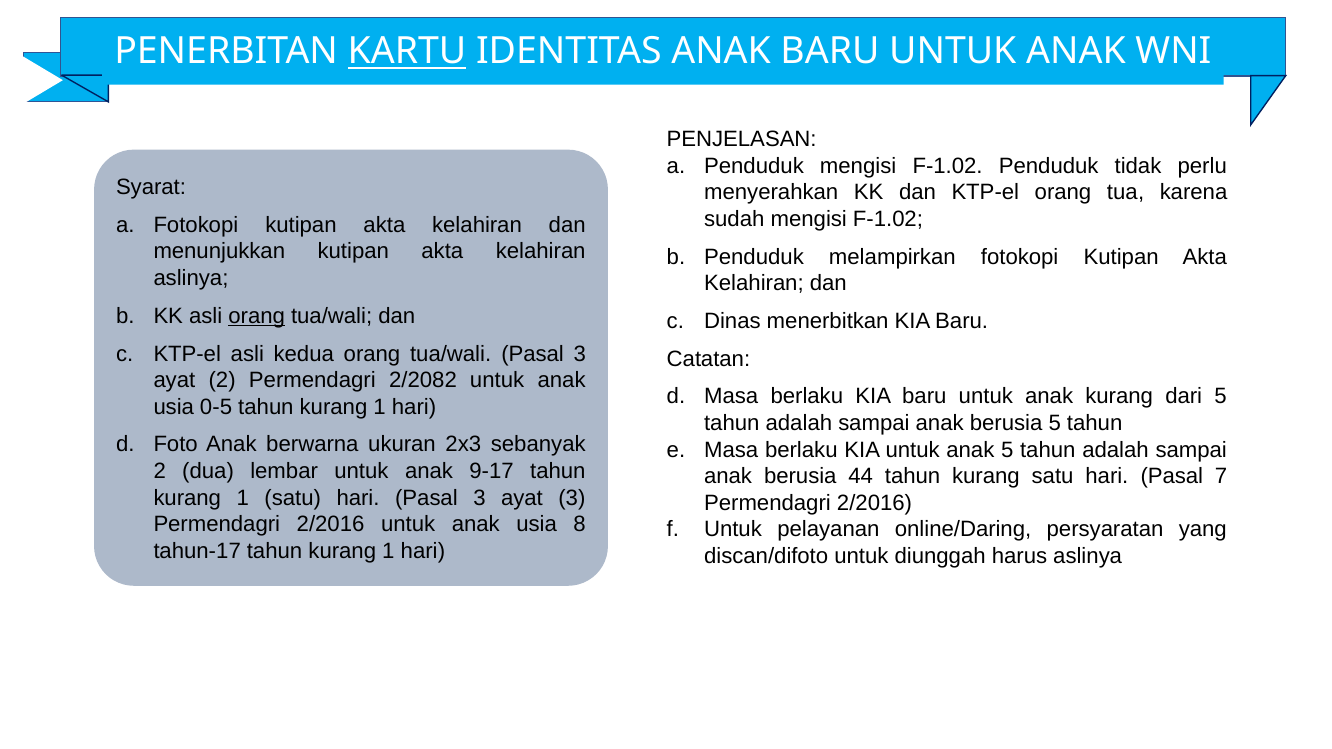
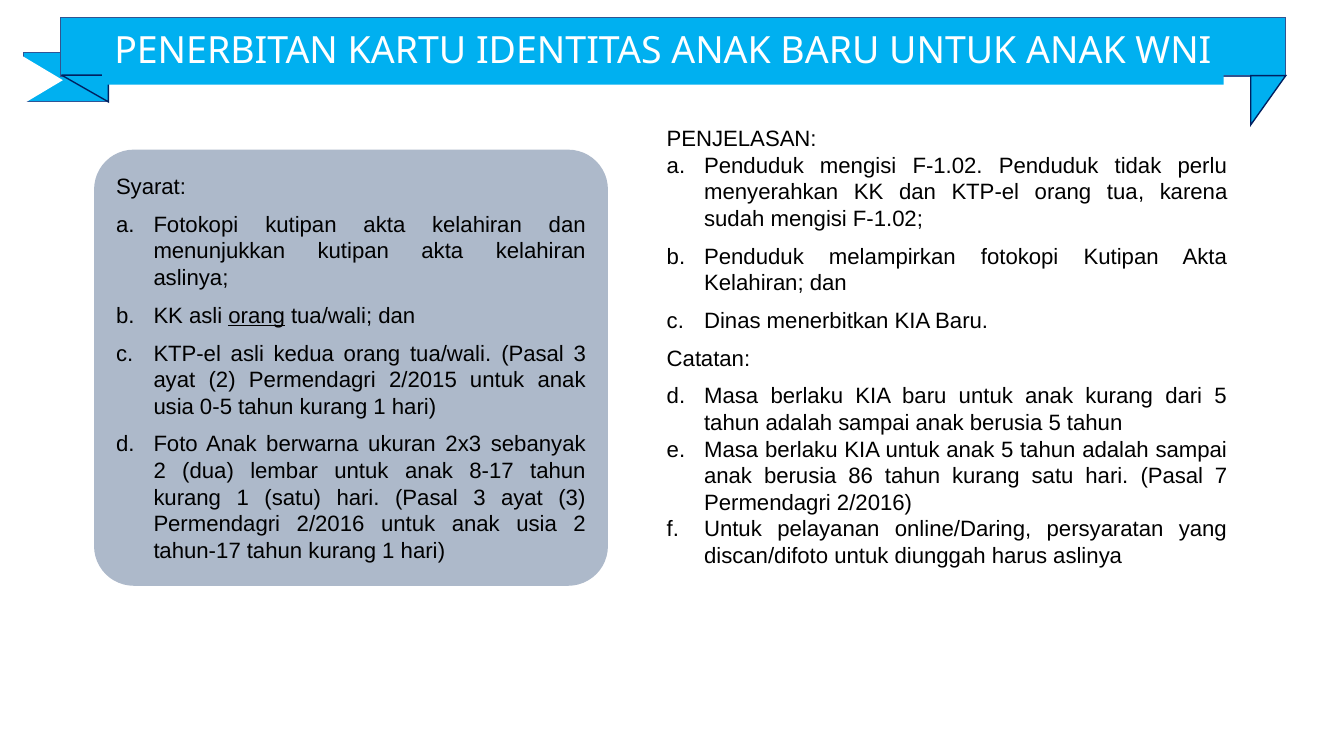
KARTU underline: present -> none (407, 52)
2/2082: 2/2082 -> 2/2015 (423, 380)
9-17: 9-17 -> 8-17 (492, 471)
44: 44 -> 86 (861, 477)
usia 8: 8 -> 2 (580, 525)
